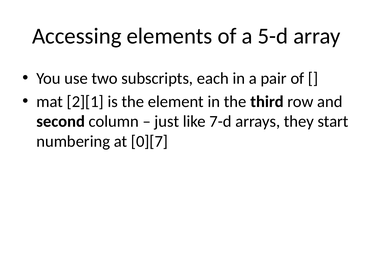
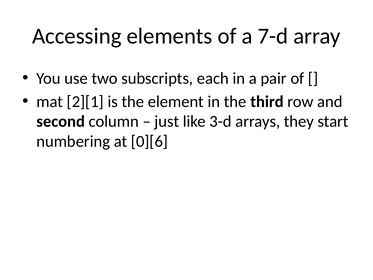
5-d: 5-d -> 7-d (273, 36)
7-d: 7-d -> 3-d (221, 121)
0][7: 0][7 -> 0][6 (149, 141)
